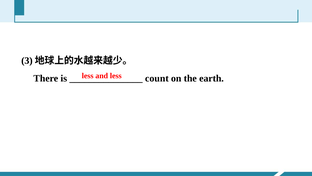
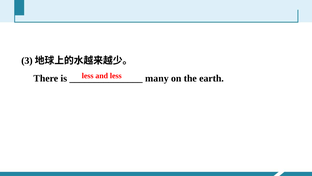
count: count -> many (157, 78)
